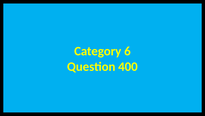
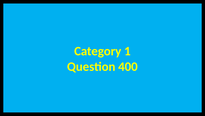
6: 6 -> 1 (128, 51)
